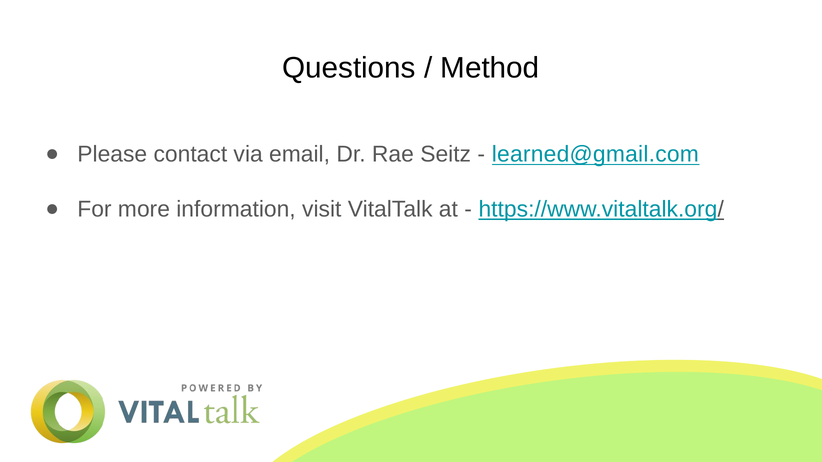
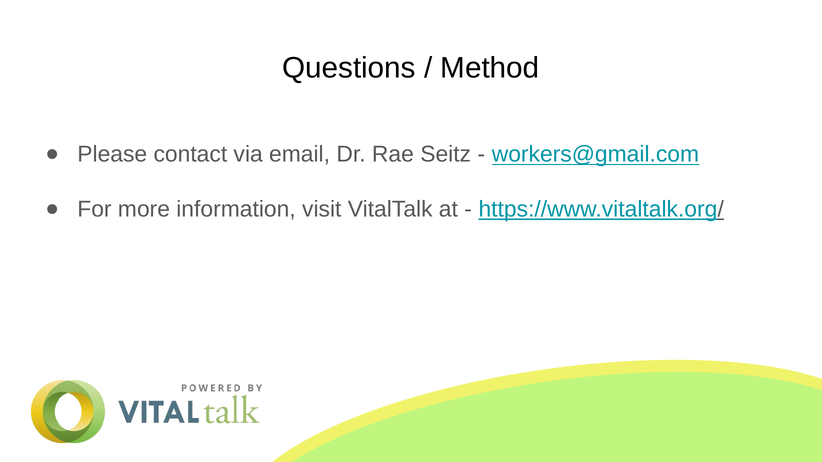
learned@gmail.com: learned@gmail.com -> workers@gmail.com (595, 155)
